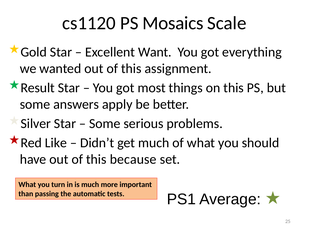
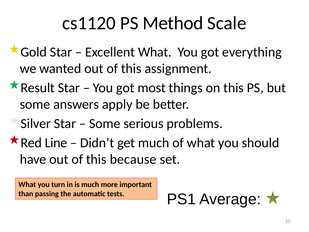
Mosaics: Mosaics -> Method (173, 23)
Excellent Want: Want -> What (155, 52)
Like: Like -> Line (56, 143)
